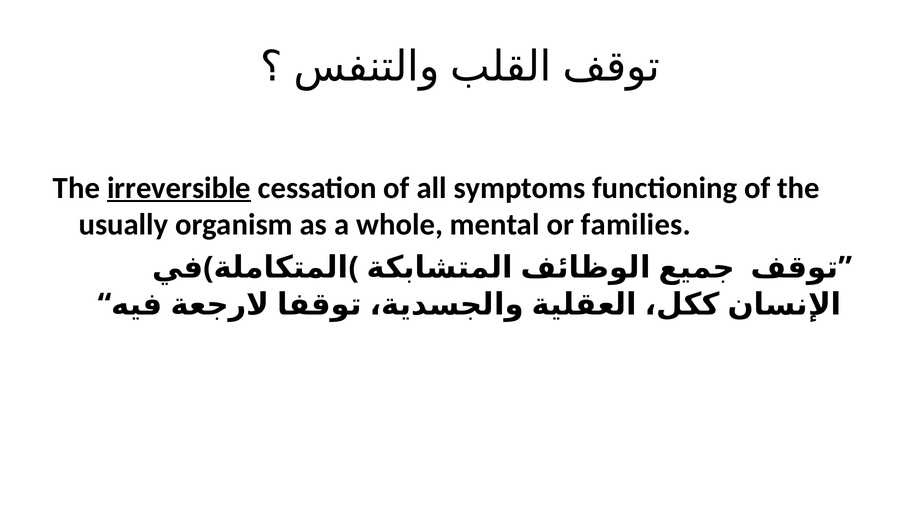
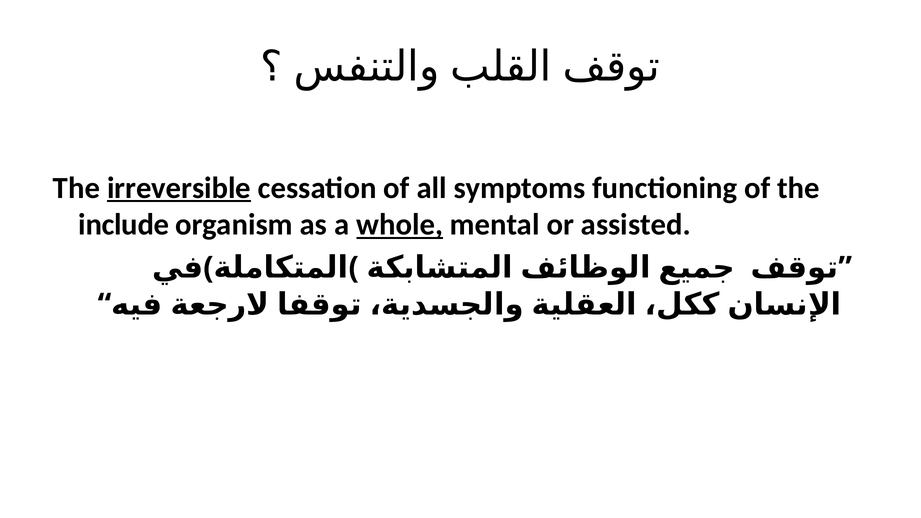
usually: usually -> include (124, 225)
whole underline: none -> present (400, 225)
families: families -> assisted (636, 225)
